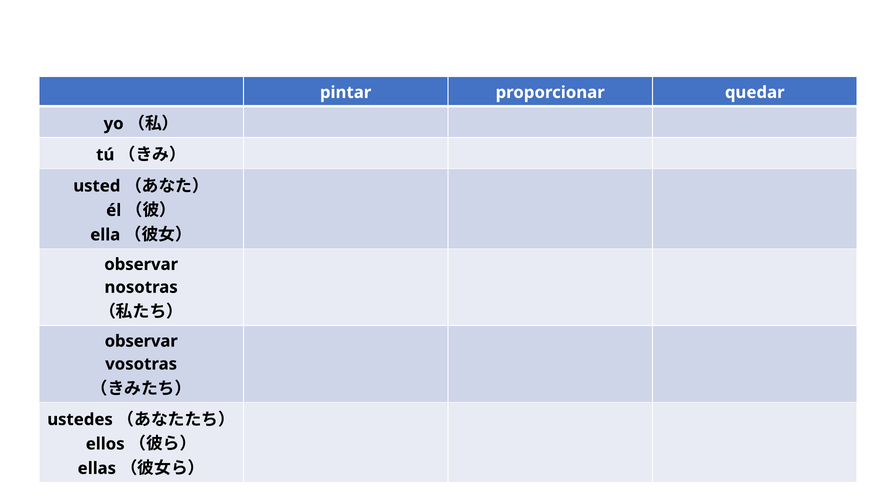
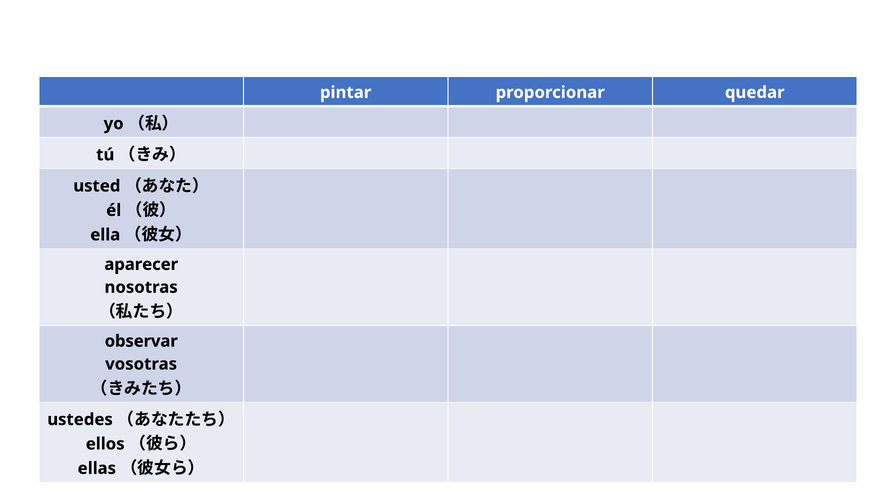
observar: observar -> aparecer (141, 264)
